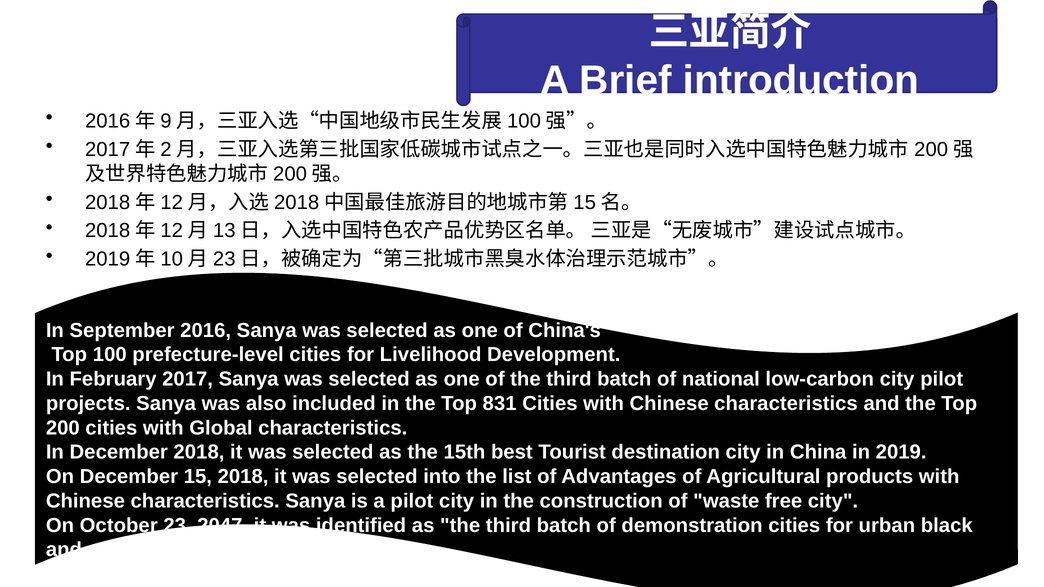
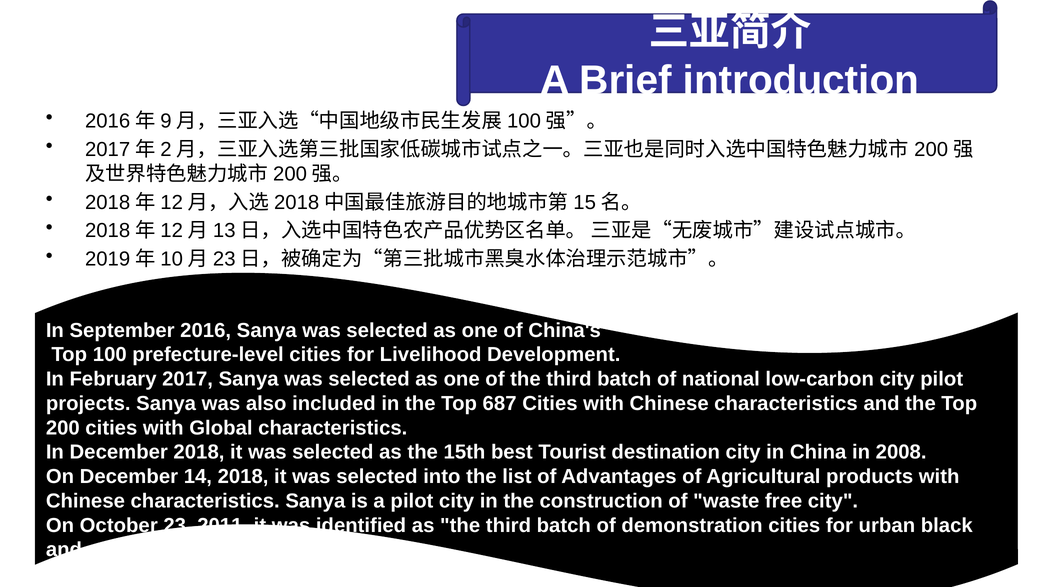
831: 831 -> 687 (500, 404)
2019: 2019 -> 2008 (901, 452)
15: 15 -> 14 (198, 477)
2047: 2047 -> 2011 (223, 526)
